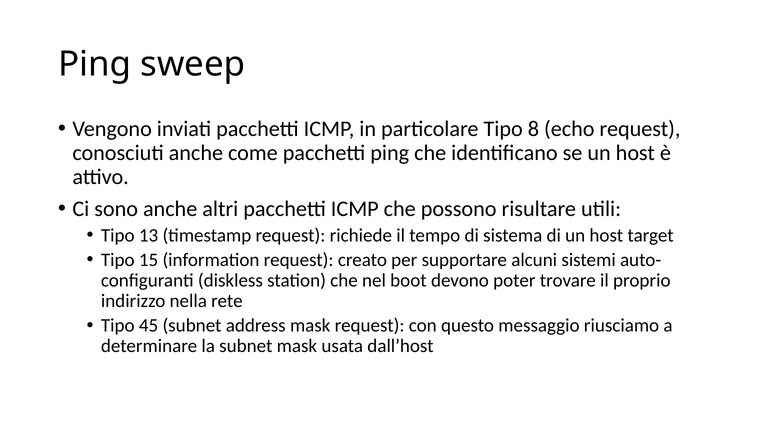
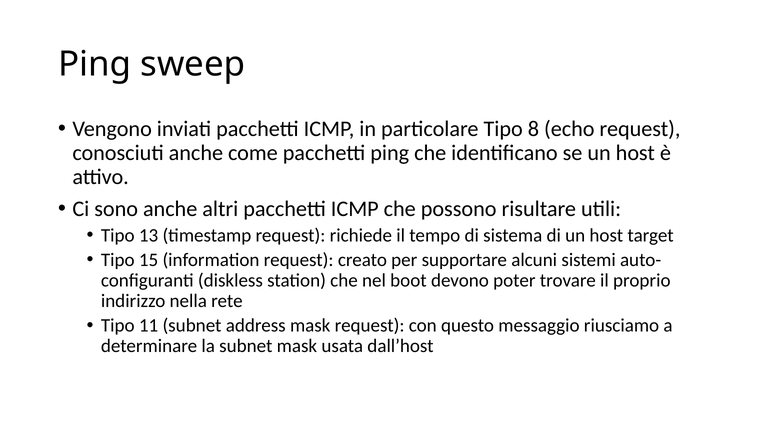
45: 45 -> 11 (149, 325)
